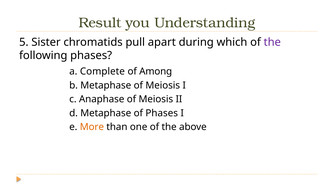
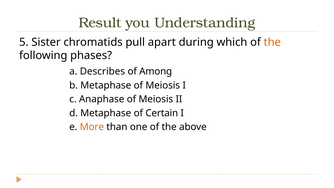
the colour: purple -> orange (272, 42)
Complete: Complete -> Describes (102, 71)
of Phases: Phases -> Certain (162, 113)
